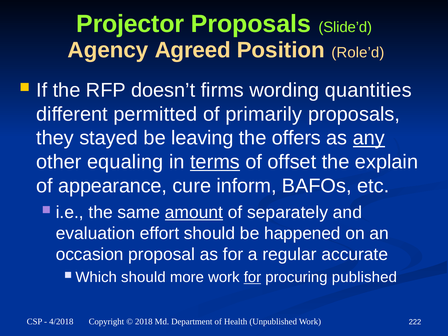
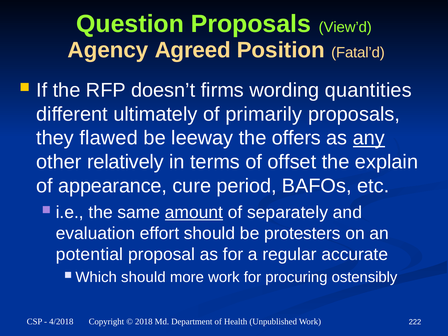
Projector: Projector -> Question (130, 24)
Slide’d: Slide’d -> View’d (345, 27)
Role’d: Role’d -> Fatal’d (358, 53)
permitted: permitted -> ultimately (155, 114)
stayed: stayed -> flawed (109, 138)
leaving: leaving -> leeway (202, 138)
equaling: equaling -> relatively (125, 162)
terms underline: present -> none (215, 162)
inform: inform -> period (247, 186)
happened: happened -> protesters (302, 233)
occasion: occasion -> potential (90, 254)
for underline: present -> none (252, 277)
published: published -> ostensibly (364, 277)
